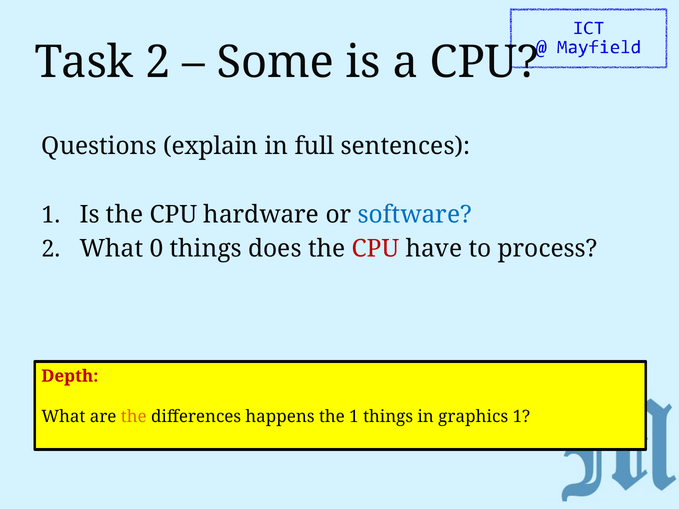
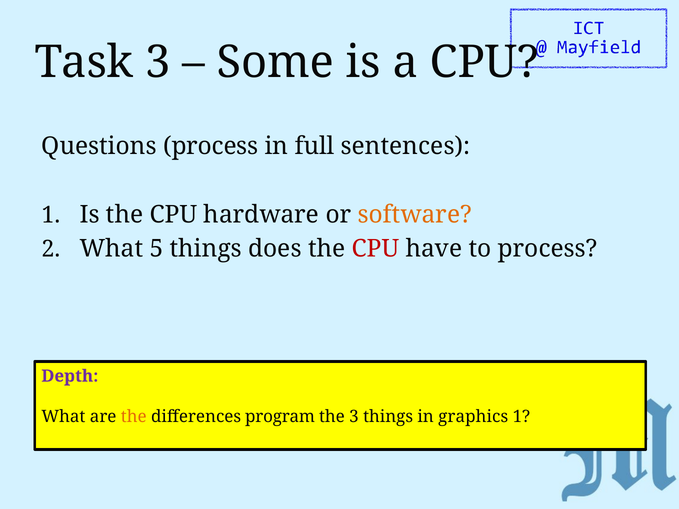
Task 2: 2 -> 3 (158, 62)
Questions explain: explain -> process (211, 146)
software colour: blue -> orange (415, 215)
0: 0 -> 5 (156, 249)
Depth colour: red -> purple (70, 376)
happens: happens -> program (280, 417)
the 1: 1 -> 3 (354, 417)
